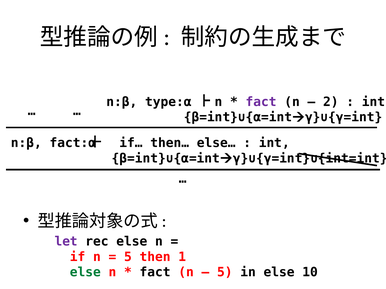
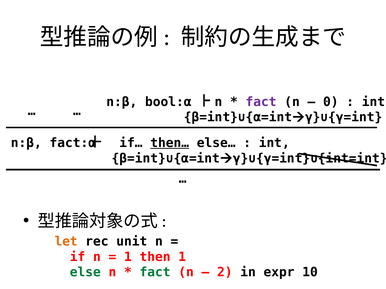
type:α: type:α -> bool:α (168, 102)
2: 2 -> 0 (331, 102)
then… underline: none -> present (170, 143)
let colour: purple -> orange (66, 242)
rec else: else -> unit (132, 242)
5: 5 -> 1 (128, 257)
fact colour: black -> green (155, 273)
5: 5 -> 2 (225, 273)
in else: else -> expr (279, 273)
